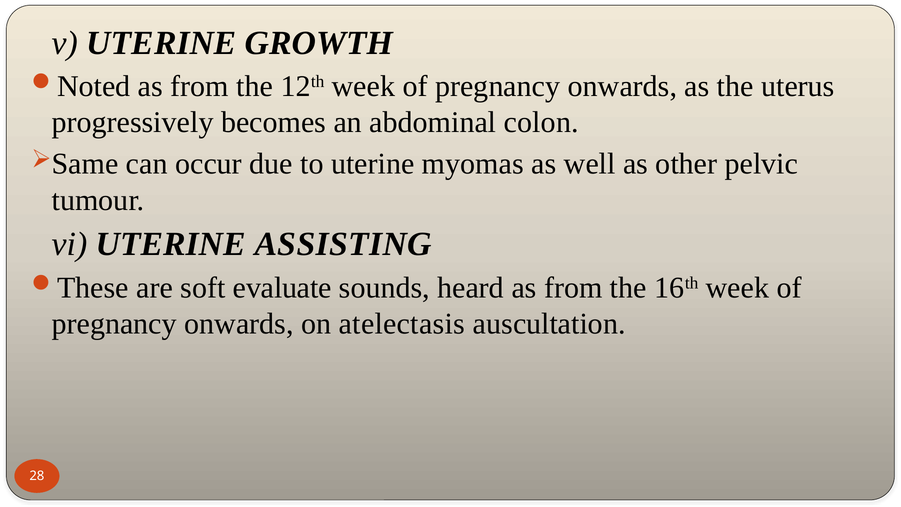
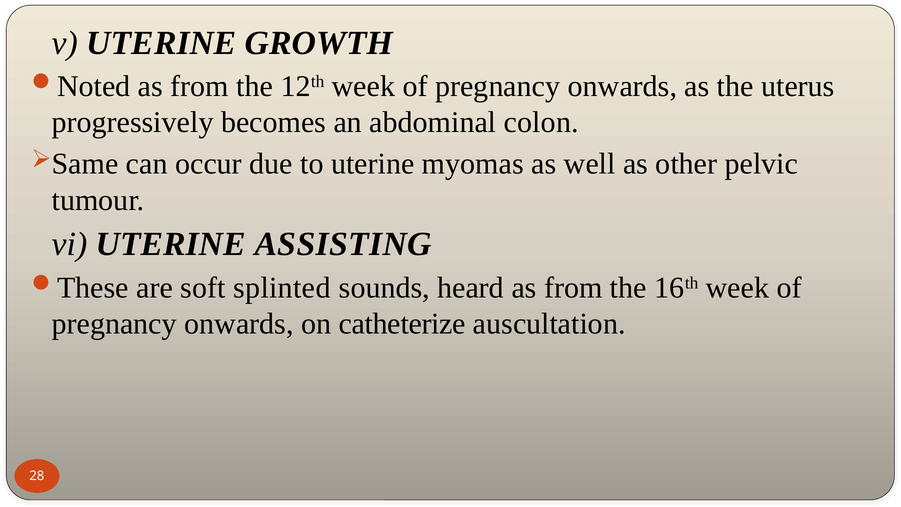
evaluate: evaluate -> splinted (282, 288)
atelectasis: atelectasis -> catheterize (402, 324)
